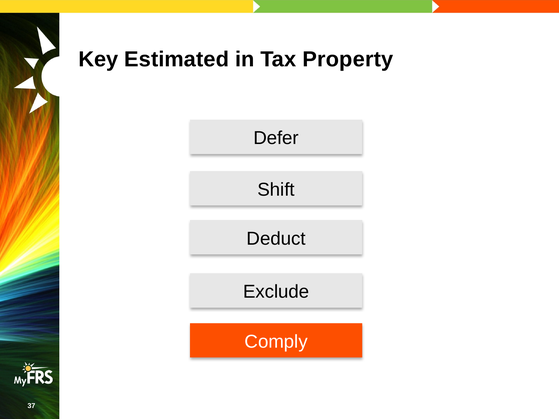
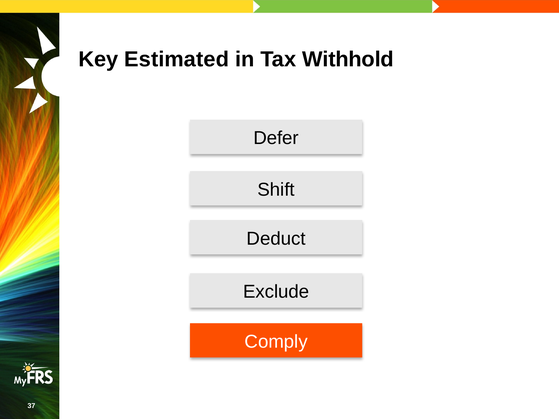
Property: Property -> Withhold (348, 59)
